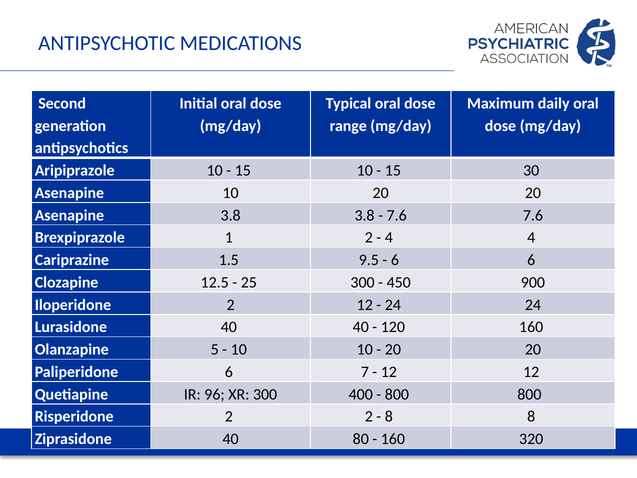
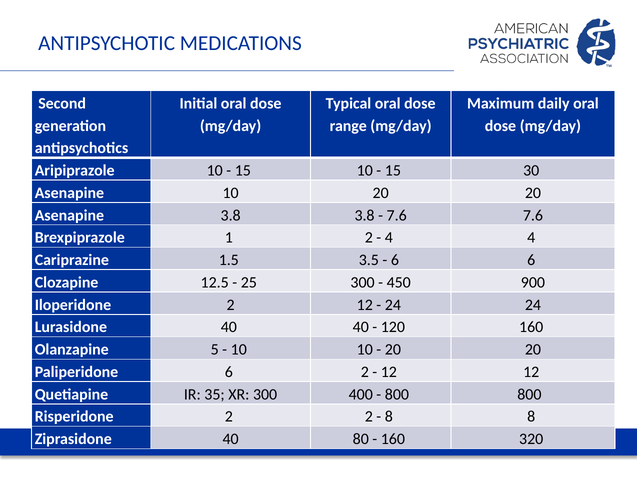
9.5: 9.5 -> 3.5 (369, 260)
6 7: 7 -> 2 (365, 372)
96: 96 -> 35 (215, 394)
